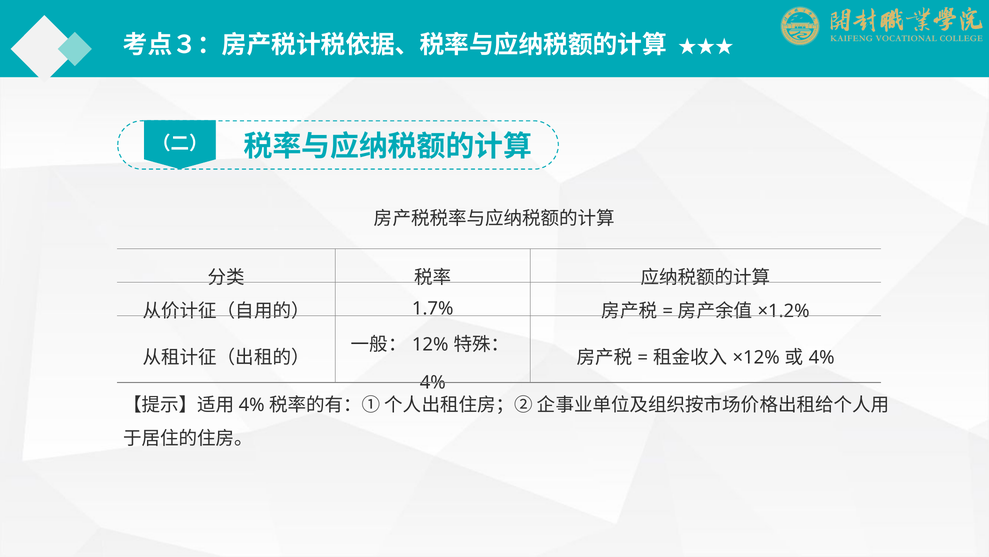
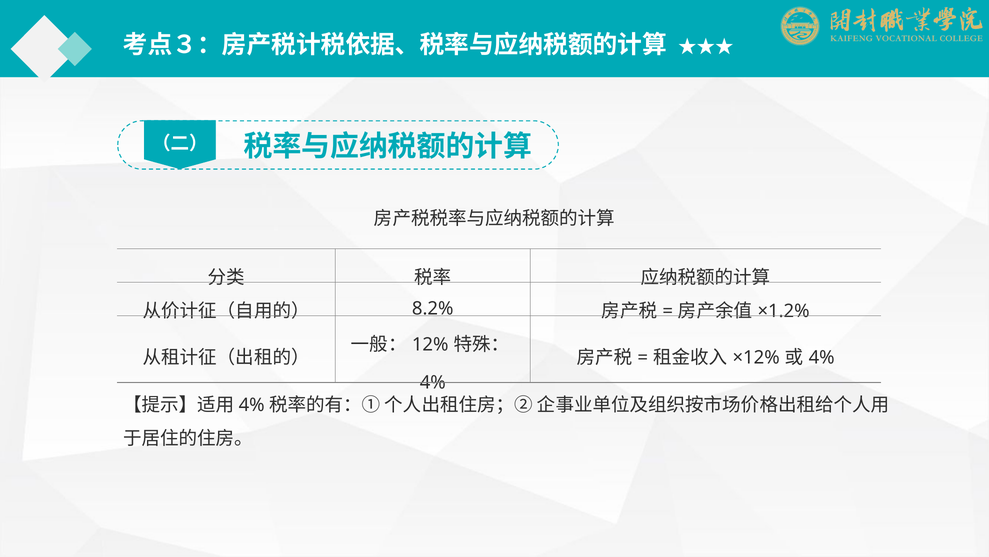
1.7%: 1.7% -> 8.2% (433, 308)
